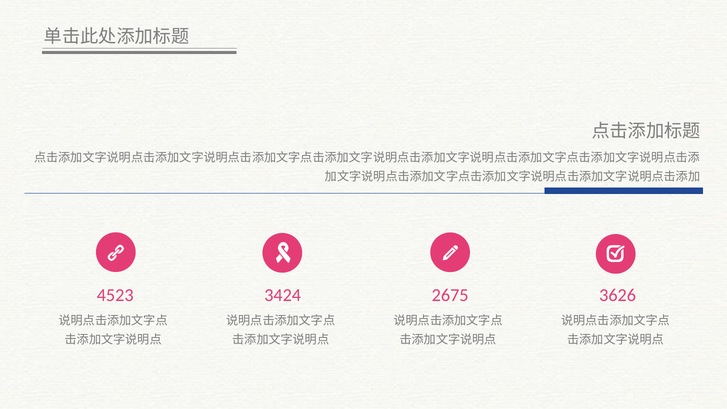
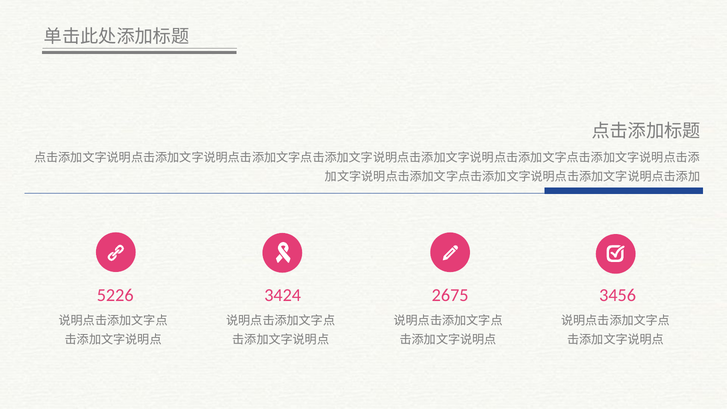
4523: 4523 -> 5226 (115, 295)
3626: 3626 -> 3456 (618, 295)
